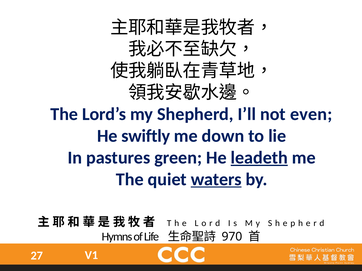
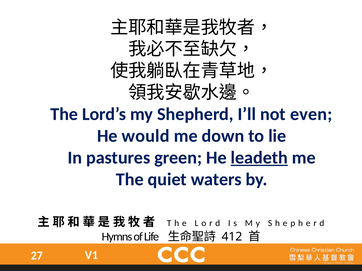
swiftly: swiftly -> would (146, 136)
waters underline: present -> none (216, 180)
970: 970 -> 412 (232, 237)
